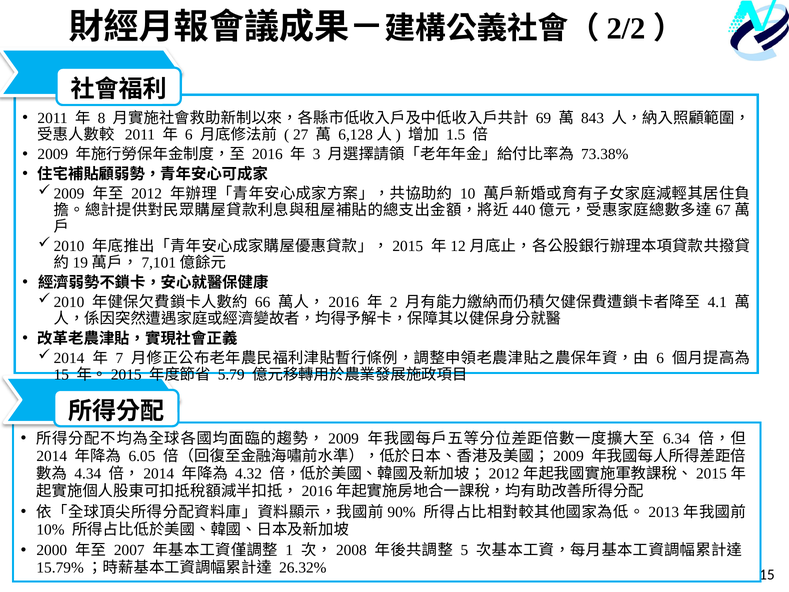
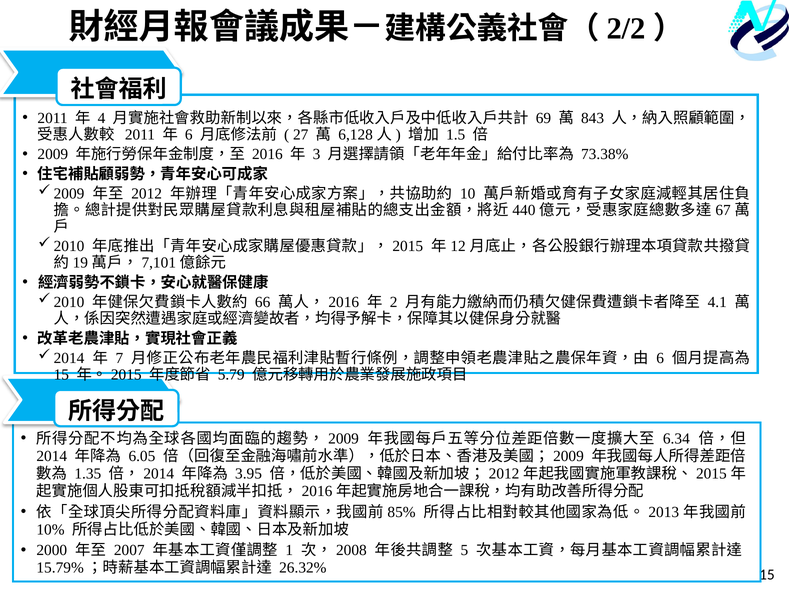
8: 8 -> 4 (101, 118)
4.34: 4.34 -> 1.35 (88, 473)
4.32: 4.32 -> 3.95 (249, 473)
90%: 90% -> 85% (402, 512)
